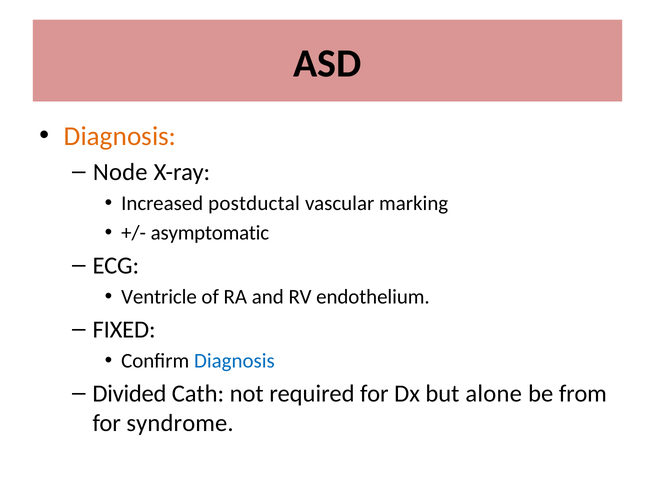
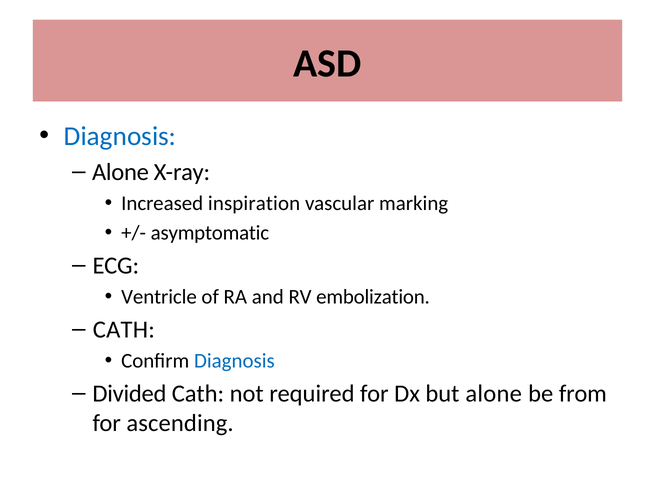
Diagnosis colour: orange -> blue (120, 136)
Node: Node -> Alone (120, 172)
postductal: postductal -> inspiration (254, 204)
endothelium: endothelium -> embolization (373, 297)
FIXED: FIXED -> CATH (124, 330)
syndrome: syndrome -> ascending (180, 423)
